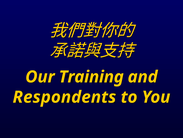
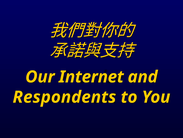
Training: Training -> Internet (91, 76)
